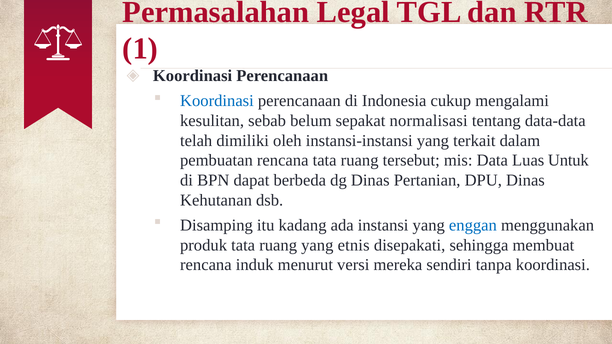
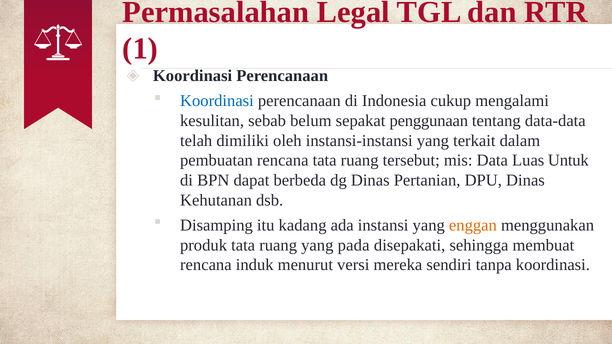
normalisasi: normalisasi -> penggunaan (429, 121)
enggan colour: blue -> orange (473, 225)
etnis: etnis -> pada (354, 245)
